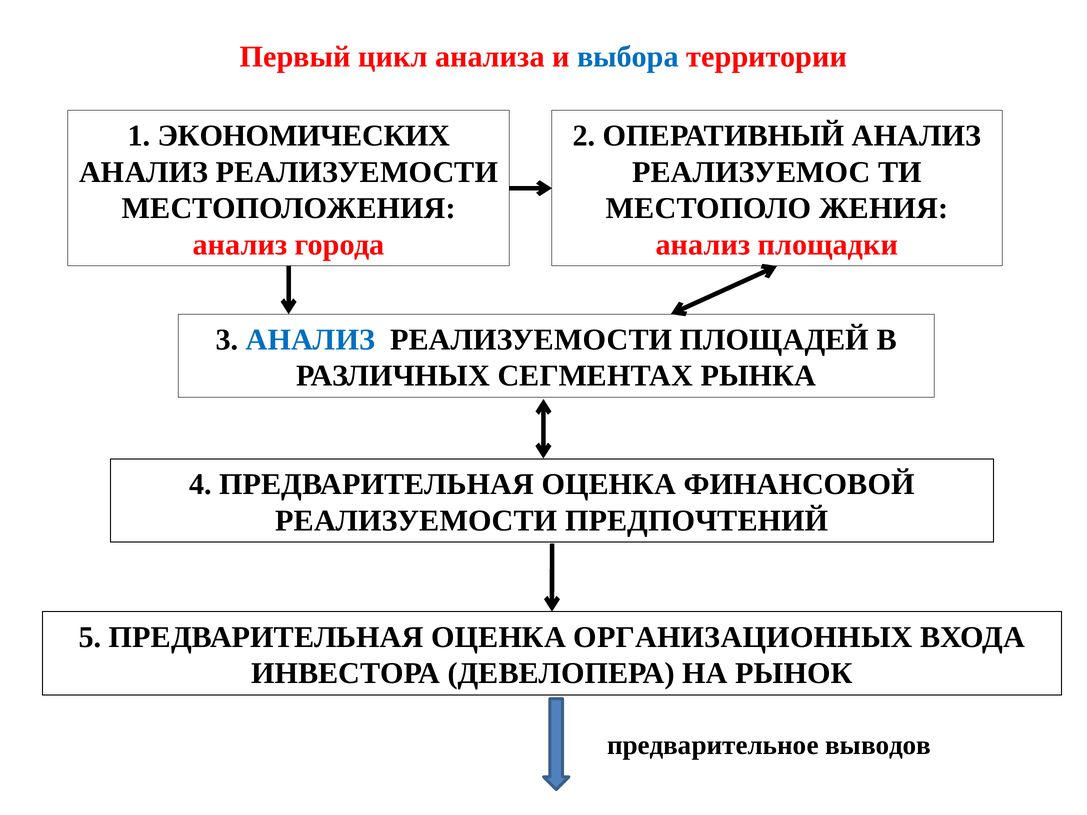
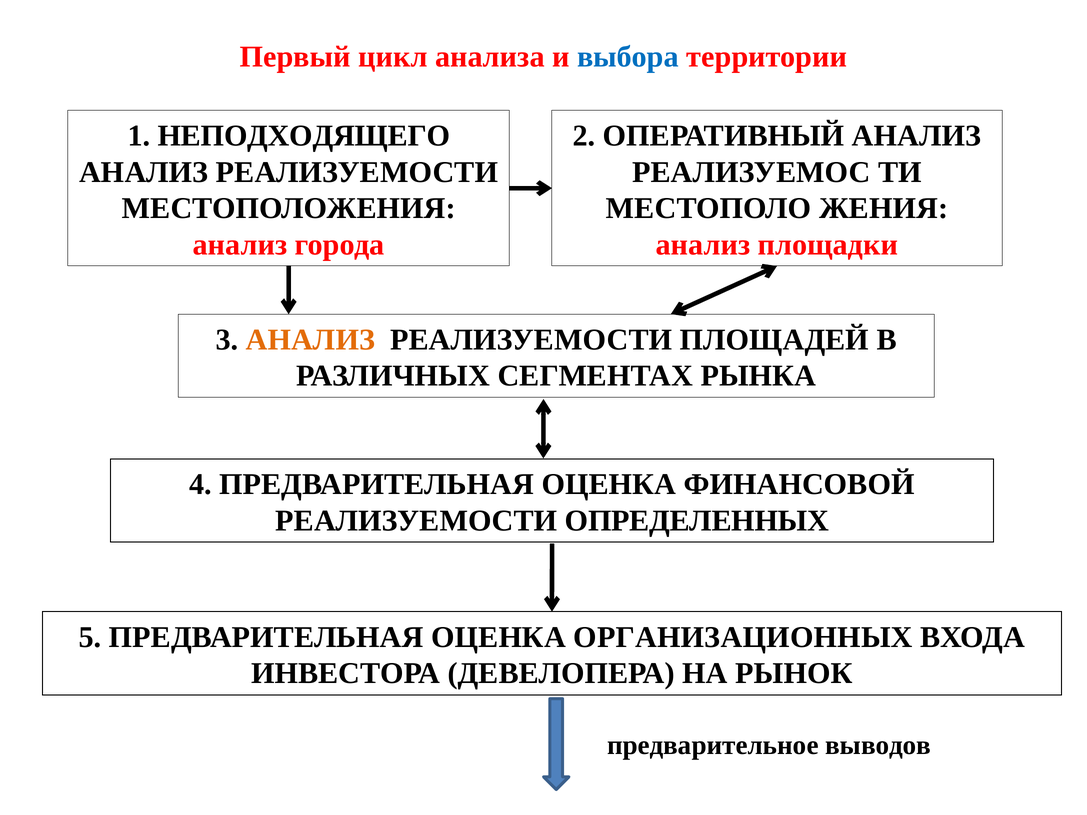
ЭКОНОМИЧЕСКИХ: ЭКОНОМИЧЕСКИХ -> НЕПОДХОДЯЩЕГО (304, 136)
АНАЛИЗ colour: blue -> orange (310, 340)
ПРЕДПОЧТЕНИЙ: ПРЕДПОЧТЕНИЙ -> ОПРЕДЕЛЕННЫХ (697, 521)
